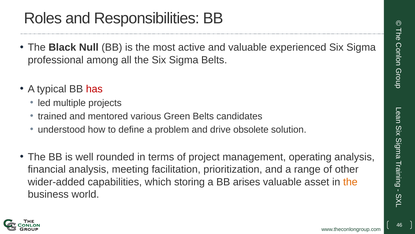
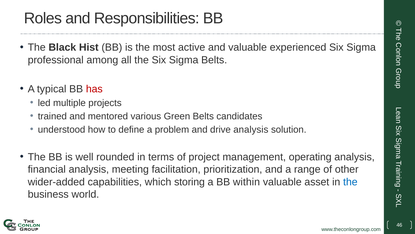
Null: Null -> Hist (89, 47)
drive obsolete: obsolete -> analysis (251, 129)
arises: arises -> within (246, 182)
the colour: orange -> blue (350, 182)
